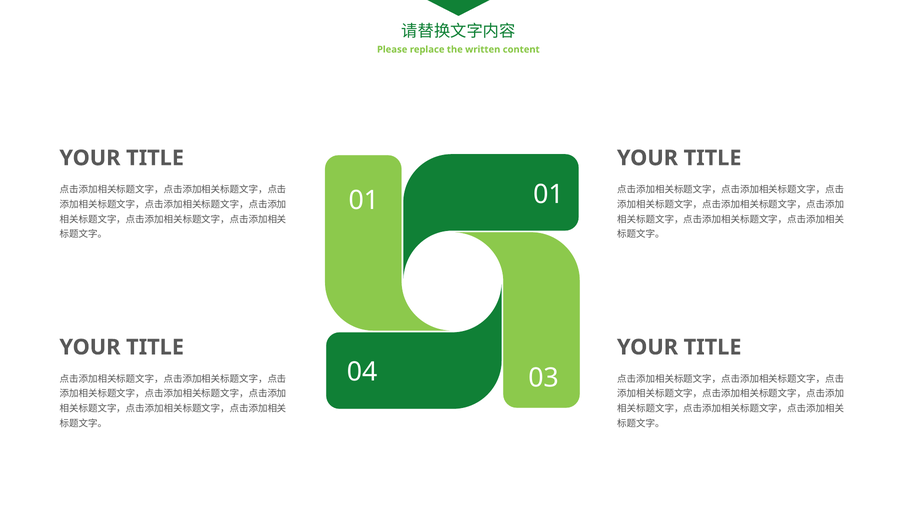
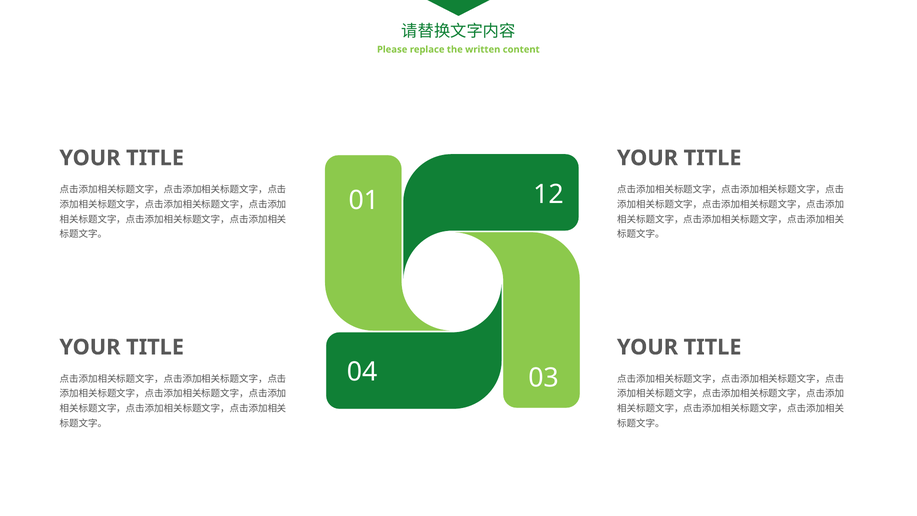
01 01: 01 -> 12 (548, 194)
